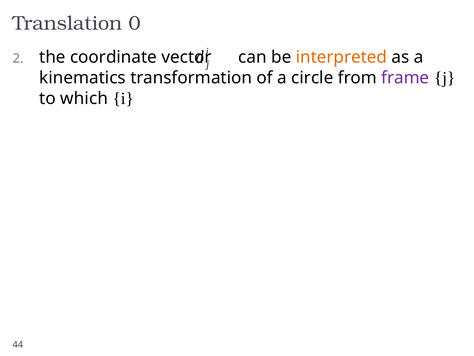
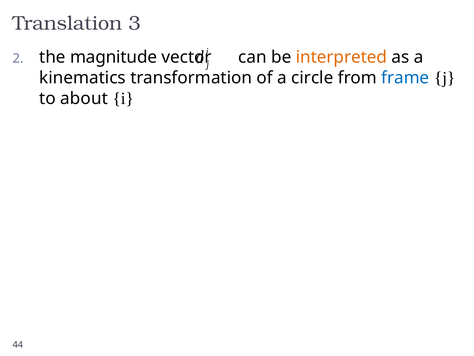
0: 0 -> 3 (135, 23)
coordinate: coordinate -> magnitude (114, 57)
frame colour: purple -> blue (405, 78)
which: which -> about (84, 98)
